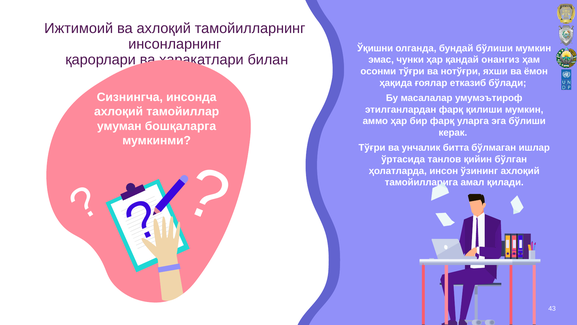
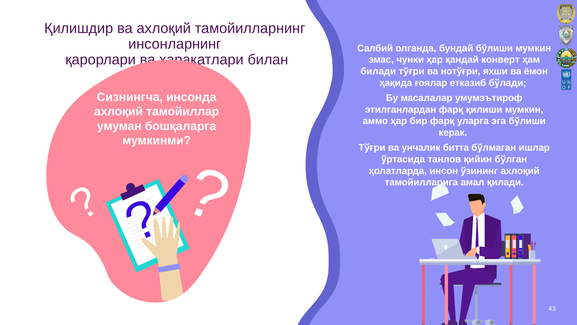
Ижтимоий: Ижтимоий -> Қилишдир (79, 28)
Ўқишни: Ўқишни -> Салбий (375, 48)
онангиз: онангиз -> конвeрт (500, 60)
осонми: осонми -> билади (378, 71)
